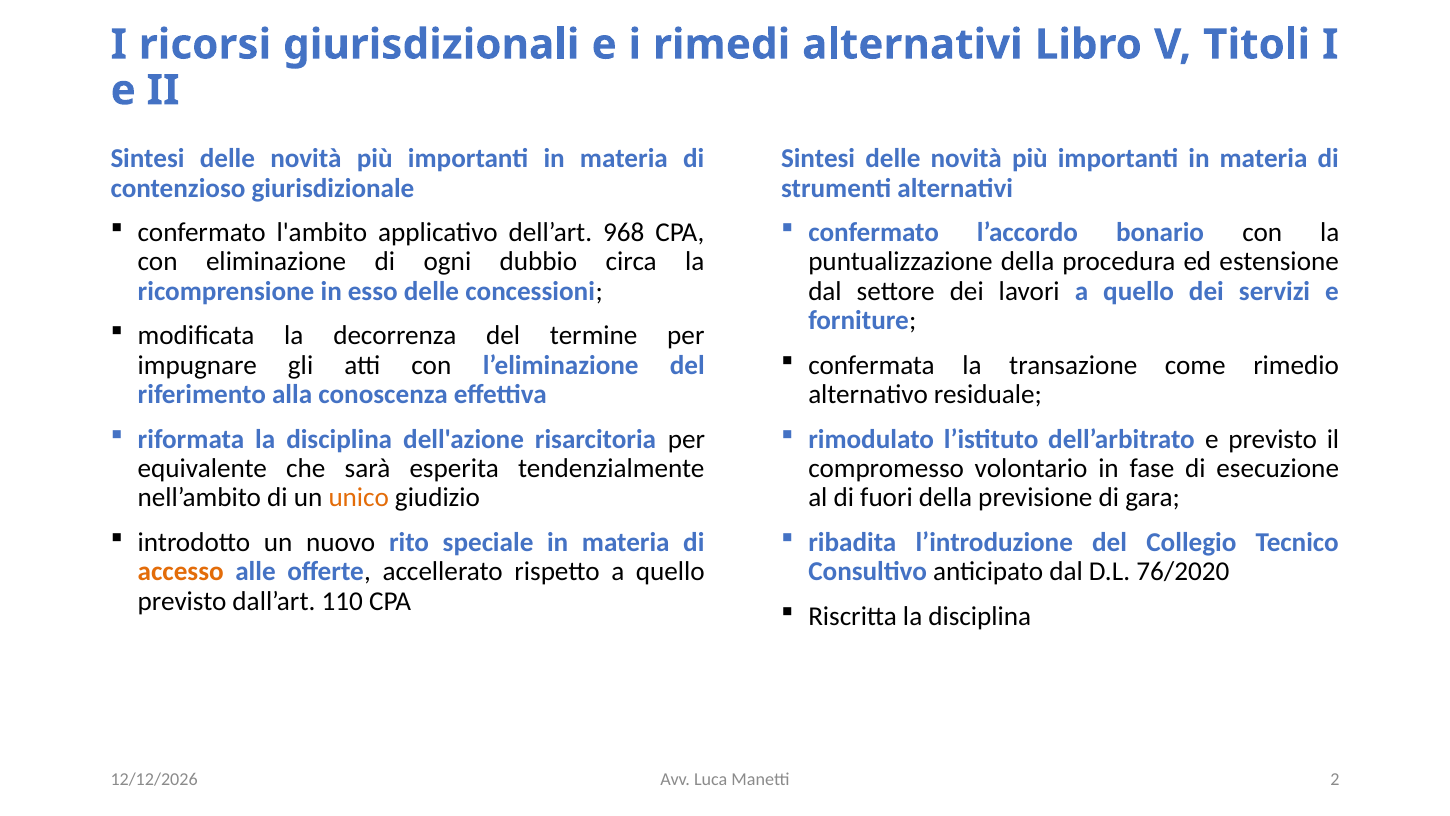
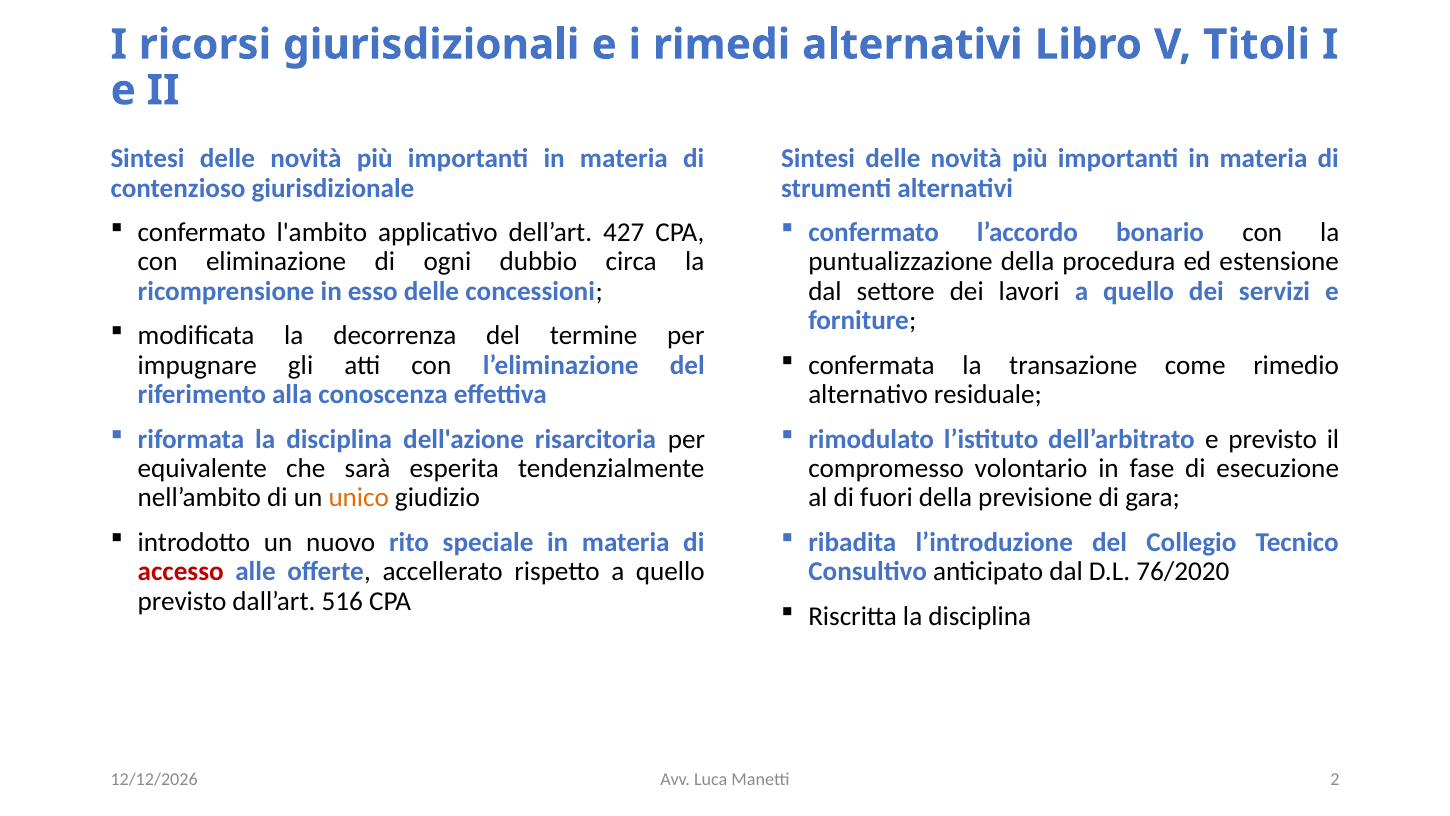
968: 968 -> 427 (624, 233)
accesso colour: orange -> red (181, 572)
110: 110 -> 516 (342, 601)
